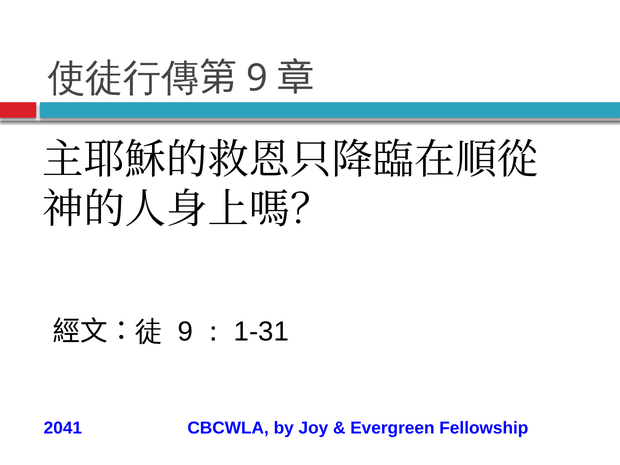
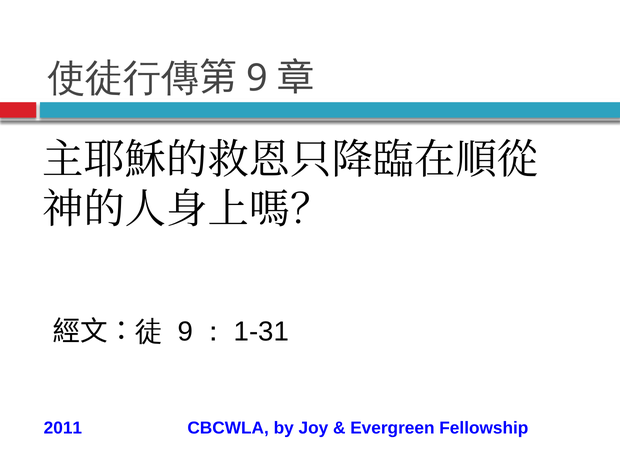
2041: 2041 -> 2011 (63, 428)
